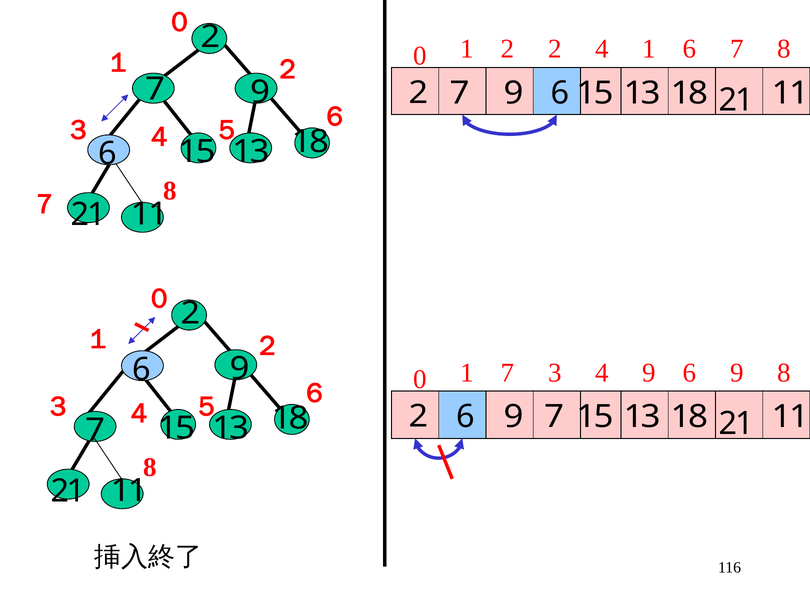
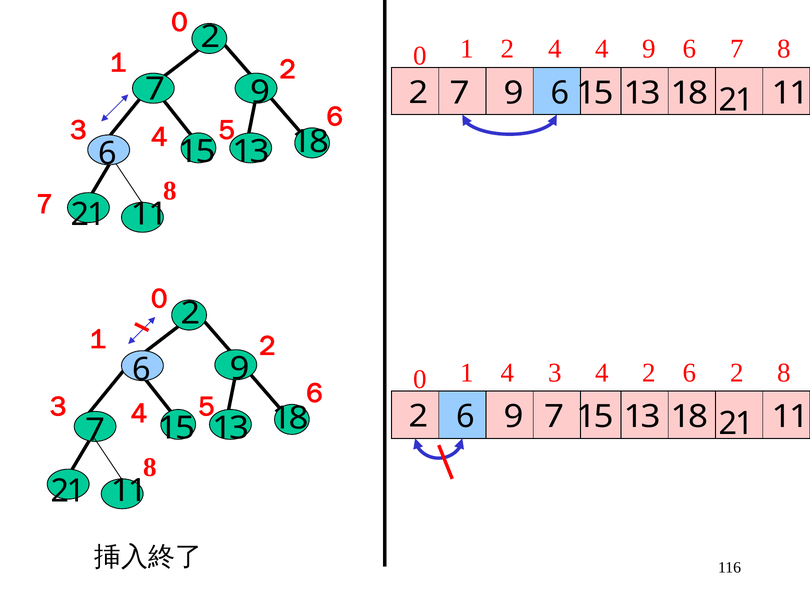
2 2: 2 -> 4 (555, 49)
4 1: 1 -> 9 (649, 49)
1 7: 7 -> 4 (508, 373)
4 9: 9 -> 2 (649, 373)
6 9: 9 -> 2 (737, 373)
